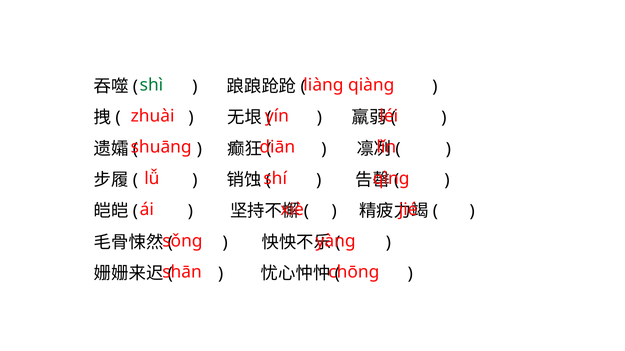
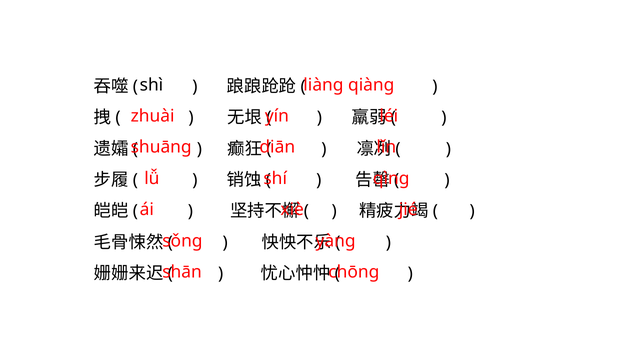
shì colour: green -> black (151, 85)
